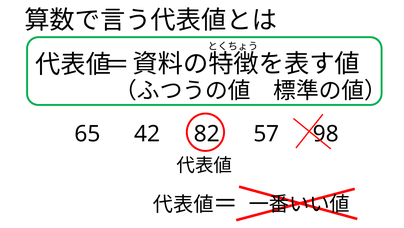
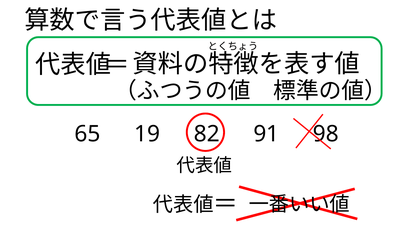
42: 42 -> 19 (147, 134)
57: 57 -> 91 (266, 134)
